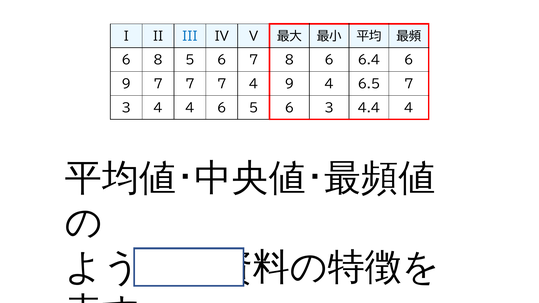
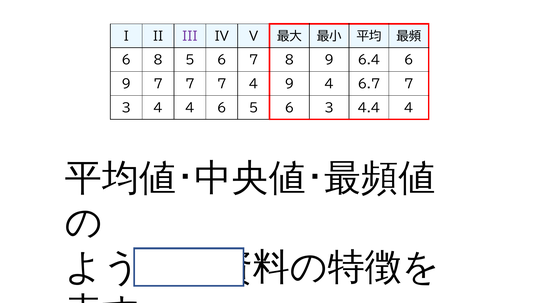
III colour: blue -> purple (190, 36)
8 6: 6 -> 9 (329, 60)
6.5: 6.5 -> 6.7 (369, 84)
